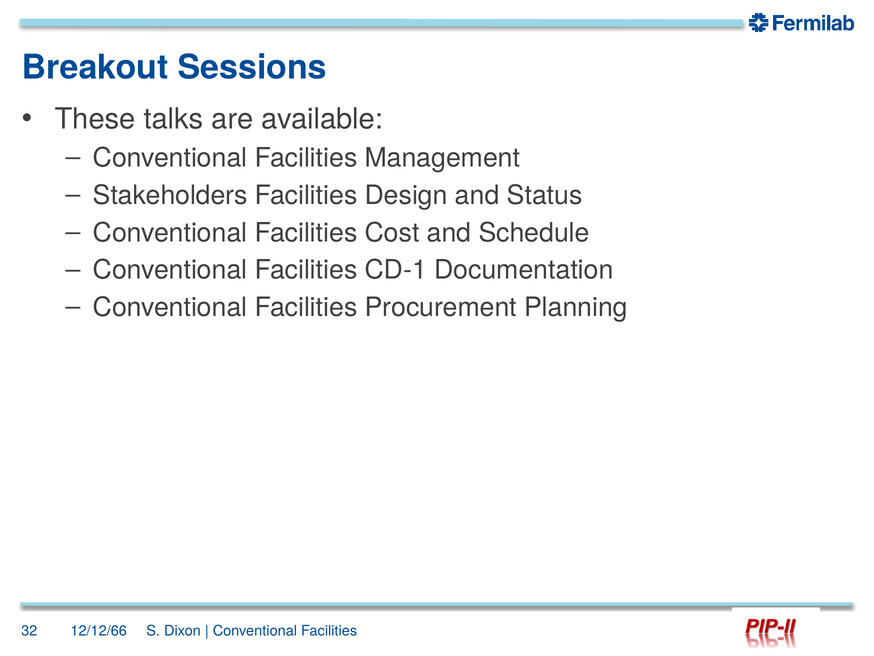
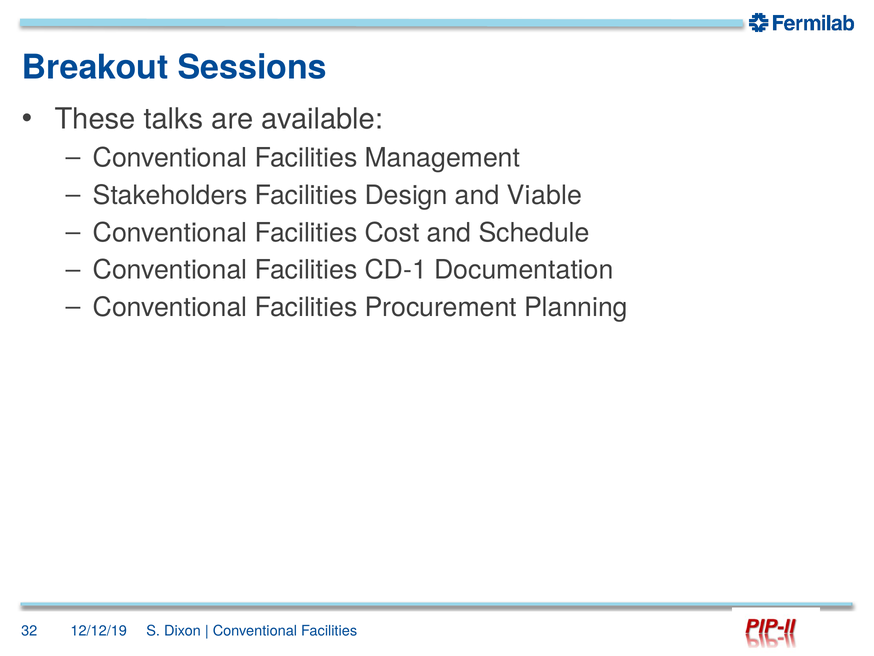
Status: Status -> Viable (545, 195)
12/12/66: 12/12/66 -> 12/12/19 (99, 631)
